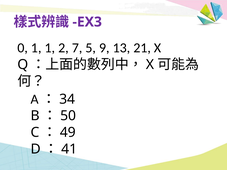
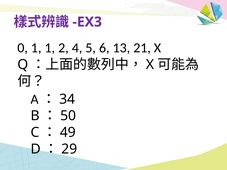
7: 7 -> 4 (77, 48)
9: 9 -> 6 (104, 48)
41: 41 -> 29 (69, 149)
